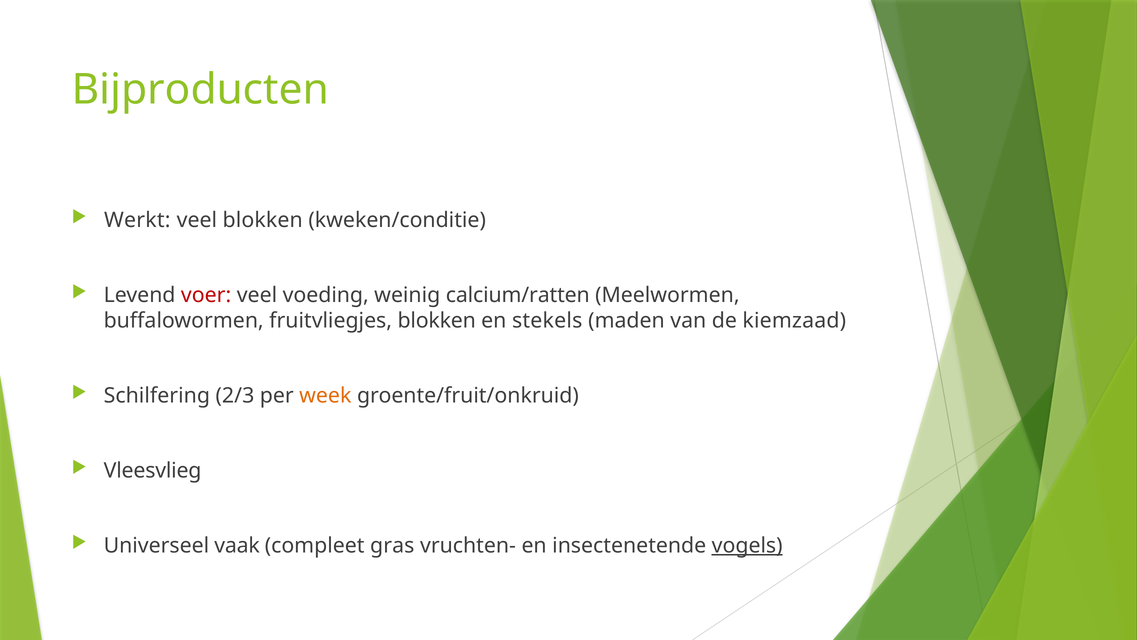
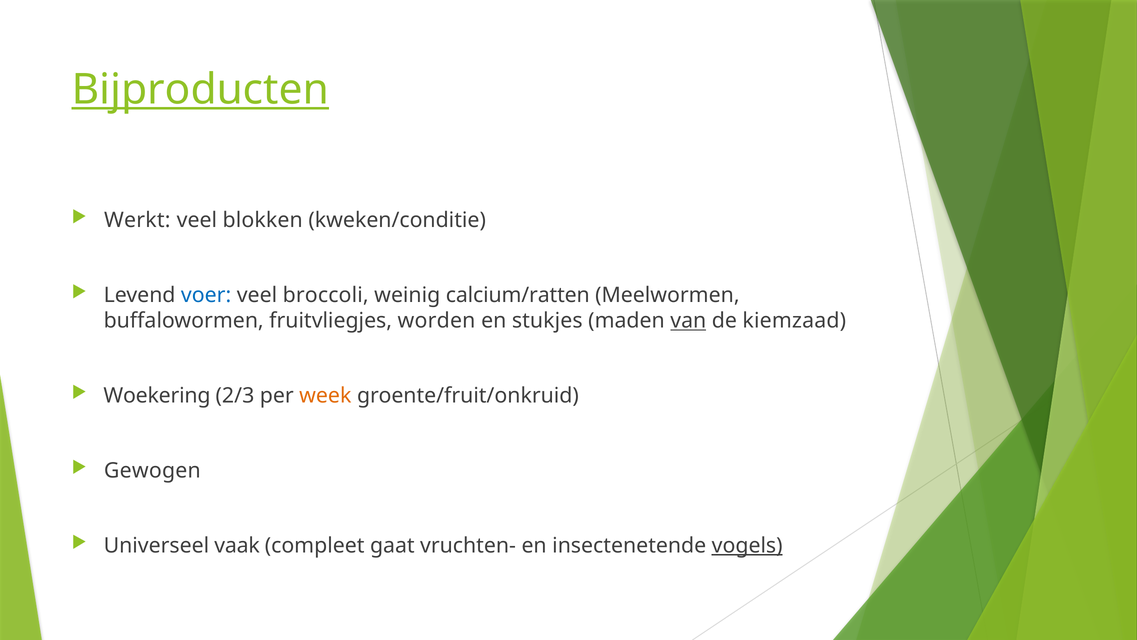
Bijproducten underline: none -> present (200, 90)
voer colour: red -> blue (206, 295)
voeding: voeding -> broccoli (326, 295)
fruitvliegjes blokken: blokken -> worden (436, 320)
stekels: stekels -> stukjes (547, 320)
van underline: none -> present (688, 320)
Schilfering: Schilfering -> Woekering (157, 395)
Vleesvlieg: Vleesvlieg -> Gewogen (152, 470)
gras: gras -> gaat (392, 545)
